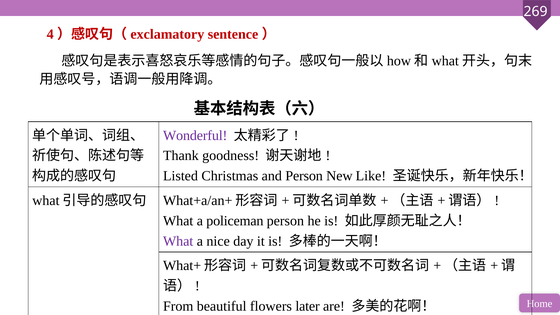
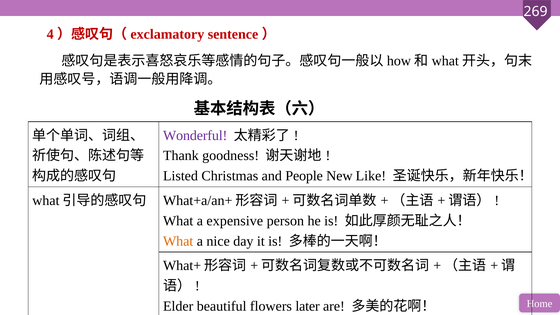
and Person: Person -> People (304, 176)
policeman: policeman -> expensive (235, 221)
What colour: purple -> orange (178, 241)
From: From -> Elder (178, 306)
